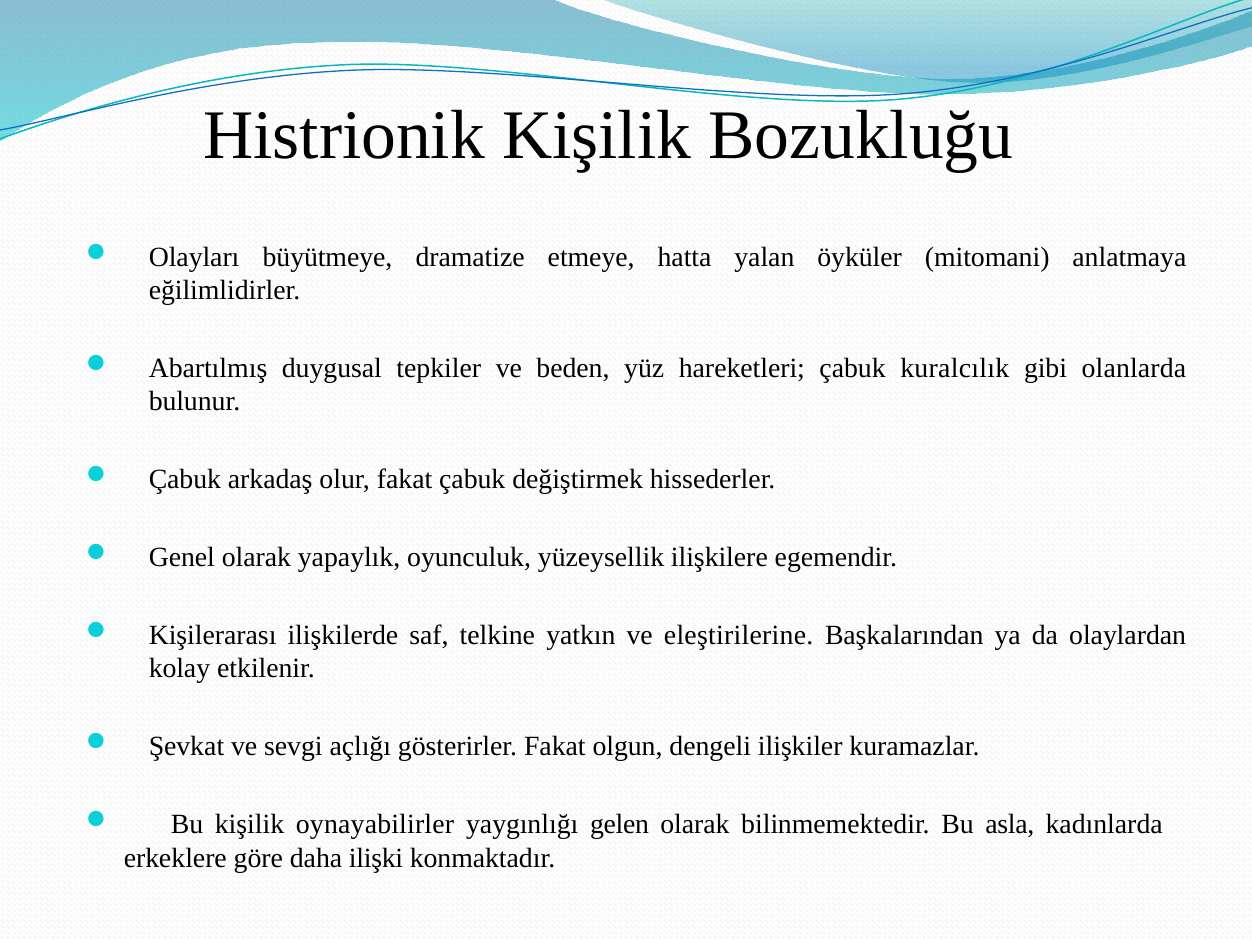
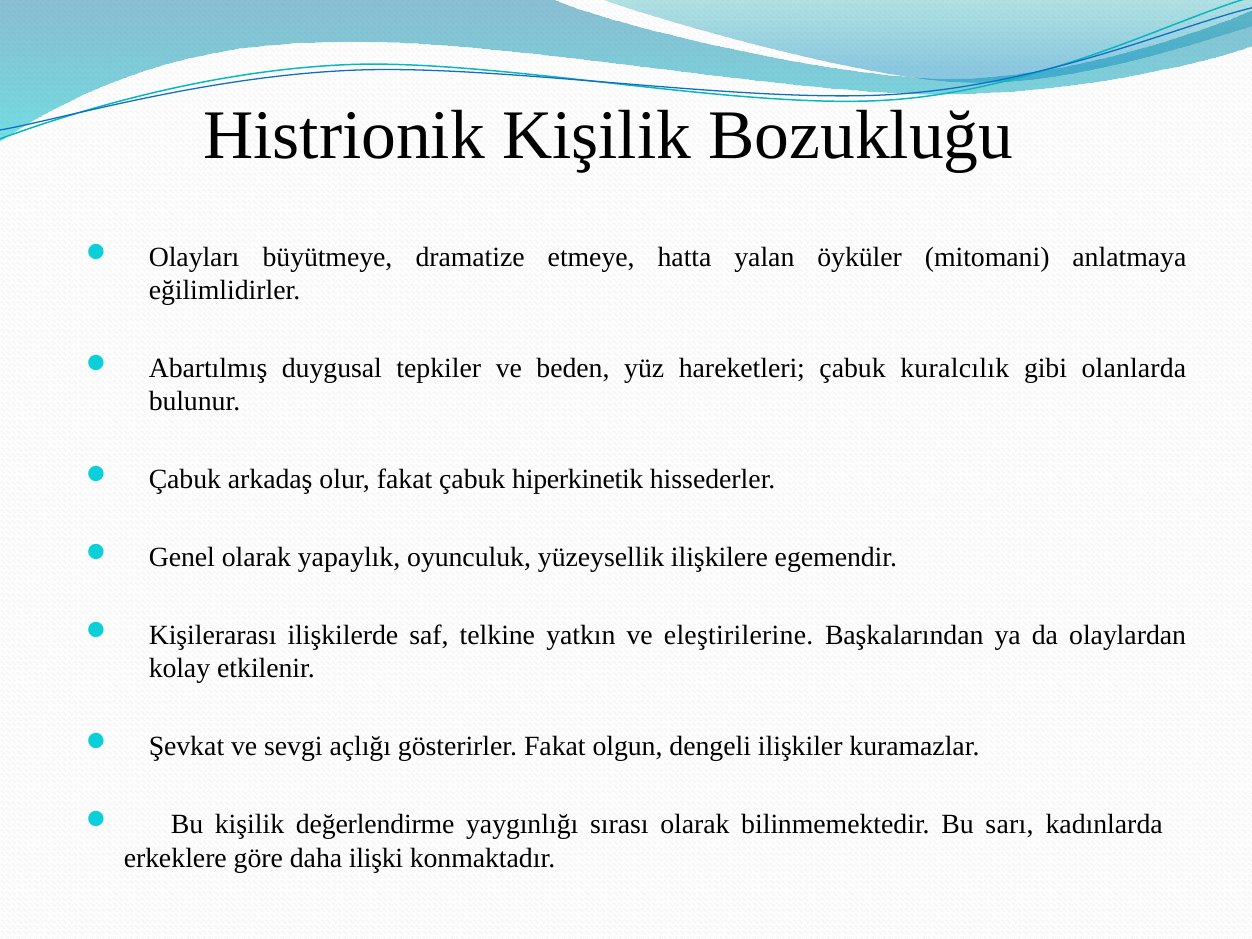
değiştirmek: değiştirmek -> hiperkinetik (578, 480)
oynayabilirler: oynayabilirler -> değerlendirme (375, 825)
gelen: gelen -> sırası (619, 825)
asla: asla -> sarı (1010, 825)
